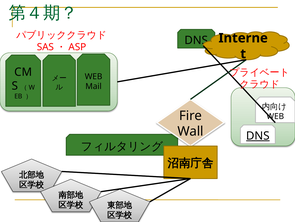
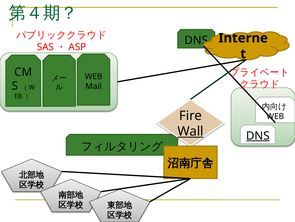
Wall underline: none -> present (190, 131)
